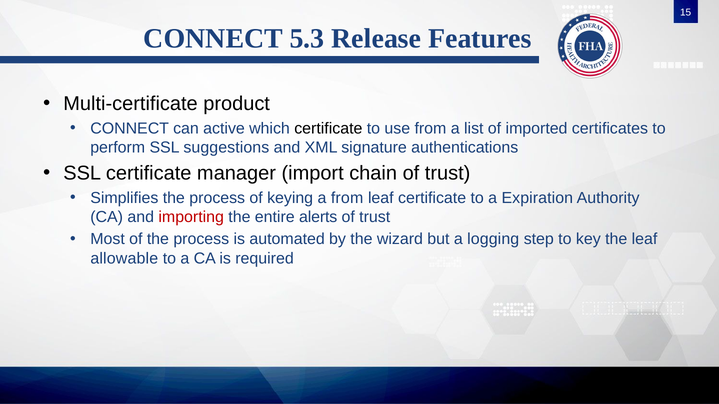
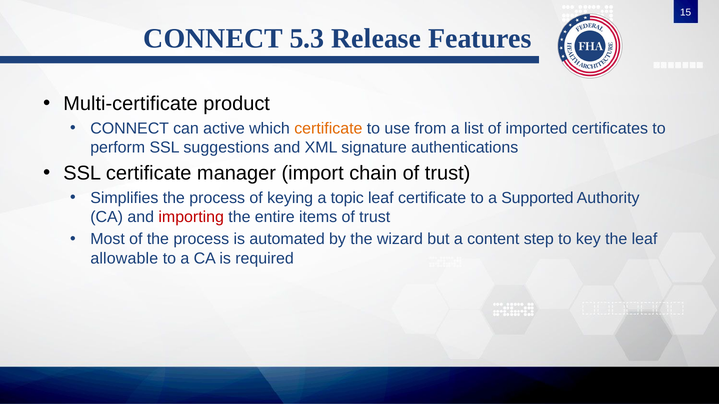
certificate colour: black -> orange (328, 128)
a from: from -> topic (347, 198)
Expiration: Expiration -> Supported (537, 198)
alerts: alerts -> items (318, 217)
logging: logging -> content (493, 240)
